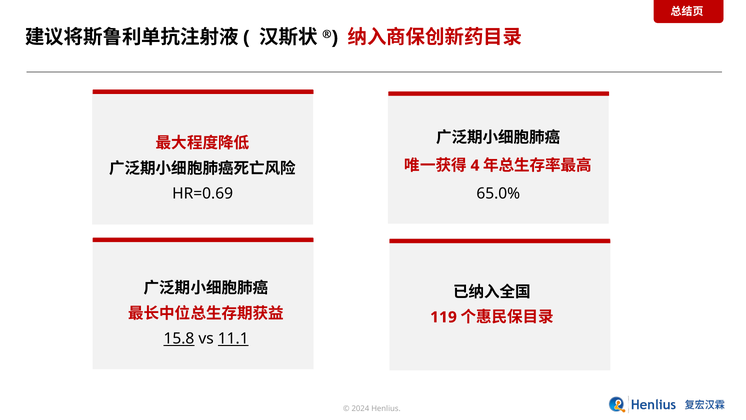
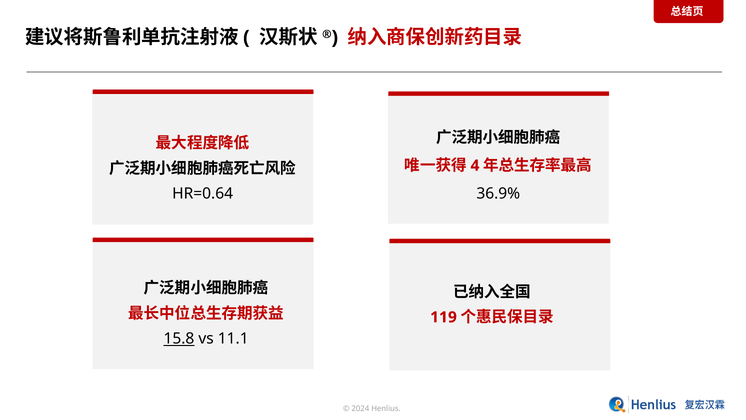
65.0%: 65.0% -> 36.9% (498, 193)
HR=0.69: HR=0.69 -> HR=0.64 (203, 193)
11.1 underline: present -> none (233, 338)
